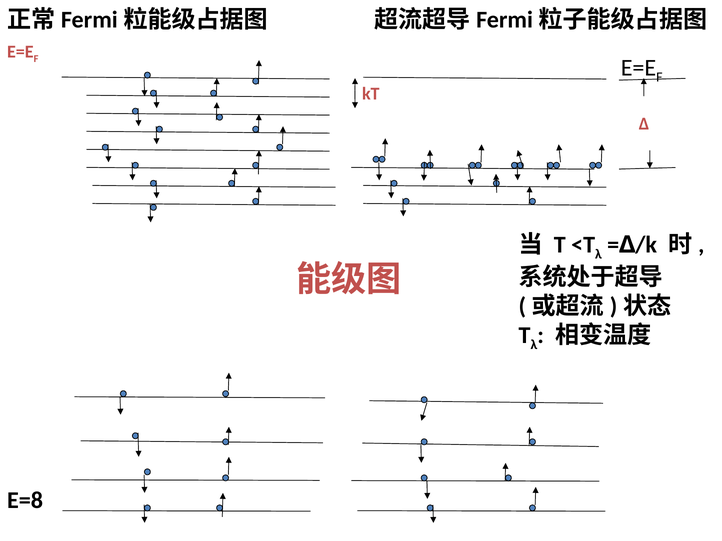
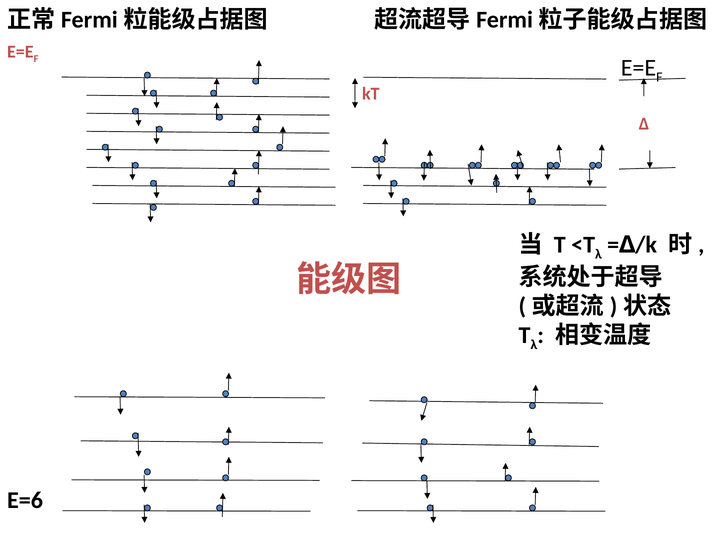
E=8: E=8 -> E=6 (25, 501)
